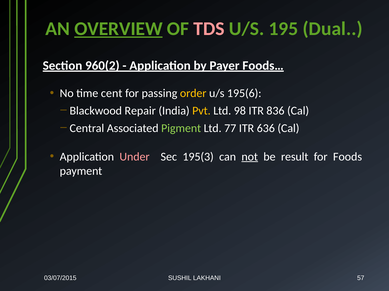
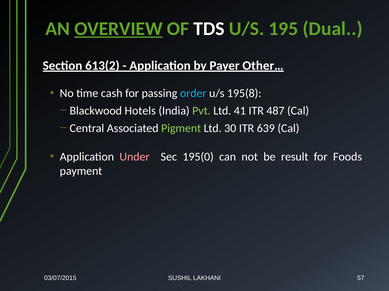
TDS colour: pink -> white (209, 29)
960(2: 960(2 -> 613(2 (102, 66)
Foods…: Foods… -> Other… (263, 66)
cent: cent -> cash (112, 93)
order colour: yellow -> light blue (193, 93)
195(6: 195(6 -> 195(8 (244, 93)
Repair: Repair -> Hotels (140, 111)
Pvt colour: yellow -> light green (201, 111)
98: 98 -> 41 (240, 111)
836: 836 -> 487 (275, 111)
77: 77 -> 30 (230, 129)
636: 636 -> 639 (266, 129)
195(3: 195(3 -> 195(0 (198, 157)
not underline: present -> none (250, 157)
